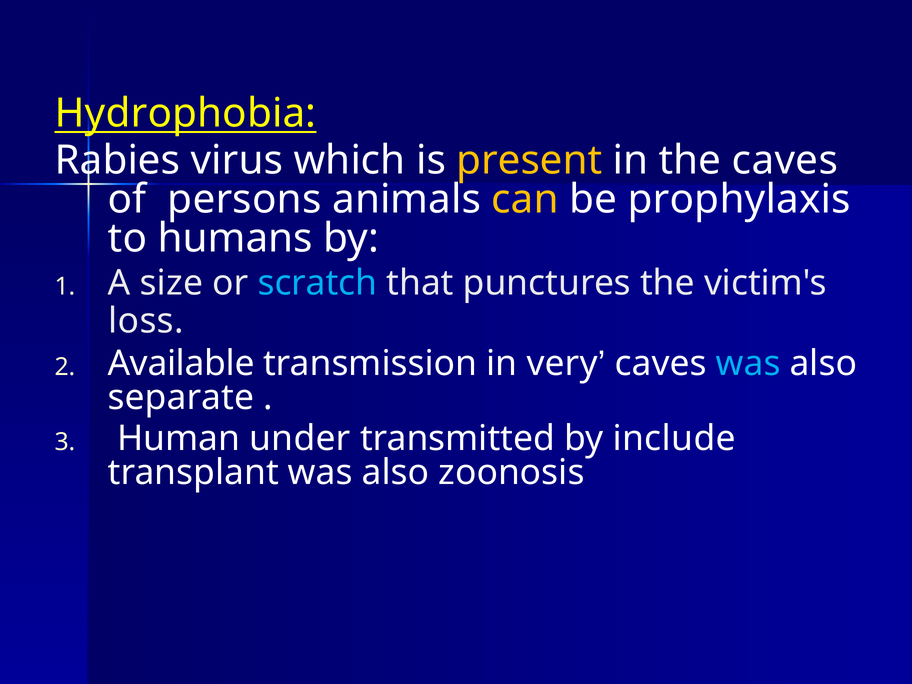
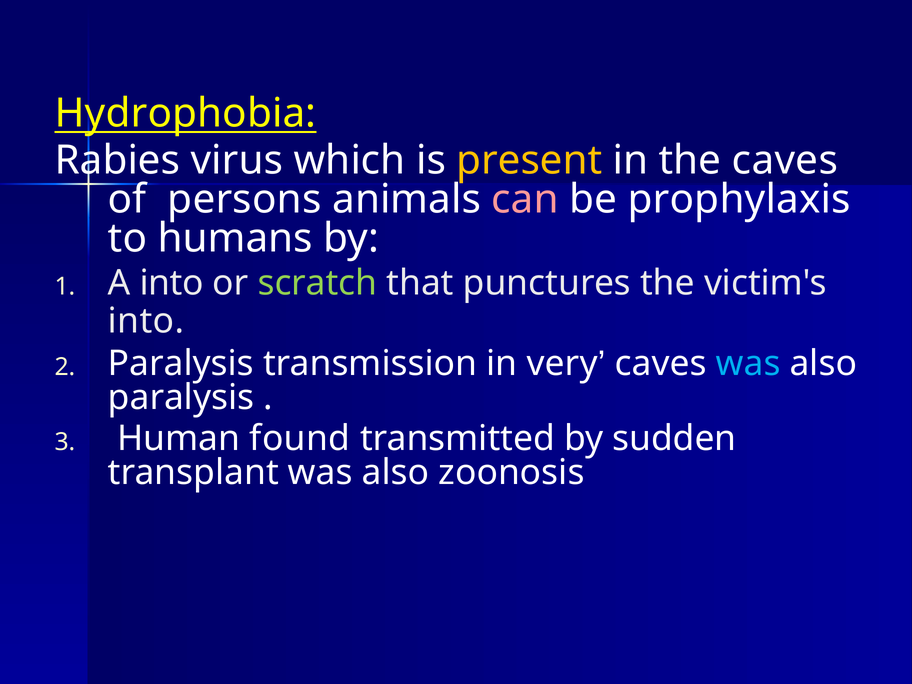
can colour: yellow -> pink (525, 199)
A size: size -> into (172, 283)
scratch colour: light blue -> light green (317, 283)
loss: loss -> into (146, 321)
Available: Available -> Paralysis (181, 363)
separate: separate -> paralysis (181, 397)
under: under -> found (300, 439)
include: include -> sudden (674, 439)
